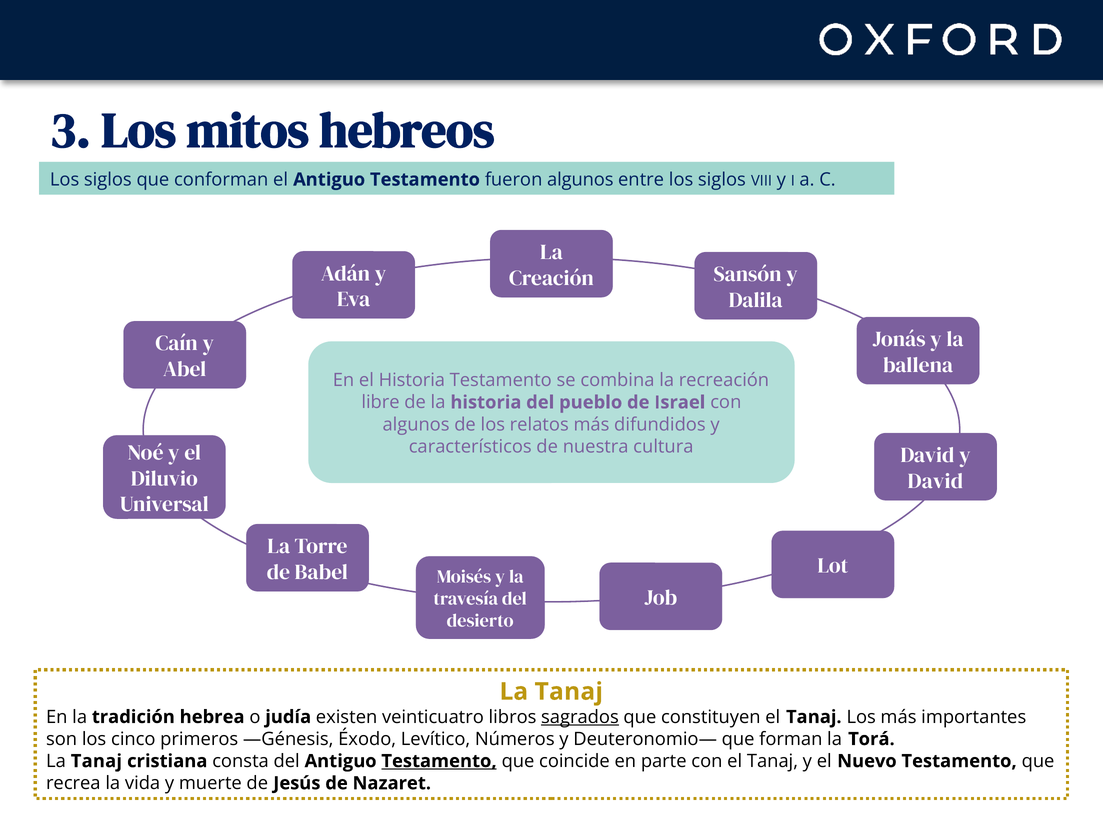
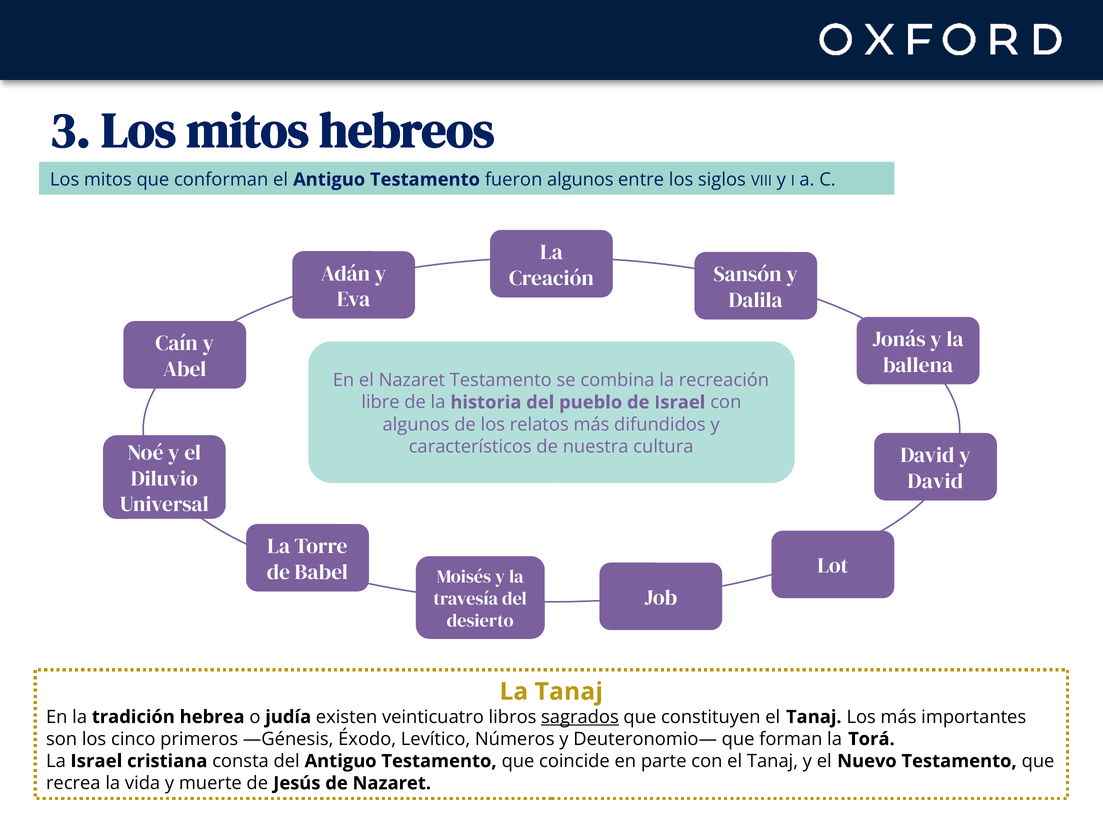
siglos: siglos -> mitos (108, 179)
el Historia: Historia -> Nazaret (412, 380)
Tanaj: Tanaj -> Israel (96, 760)
Testamento underline: present -> none (439, 760)
